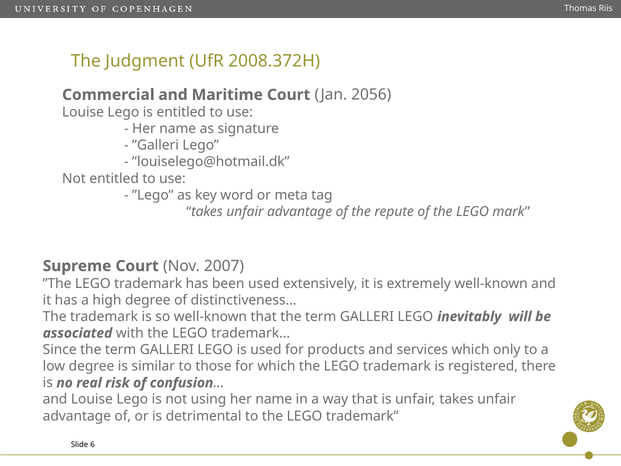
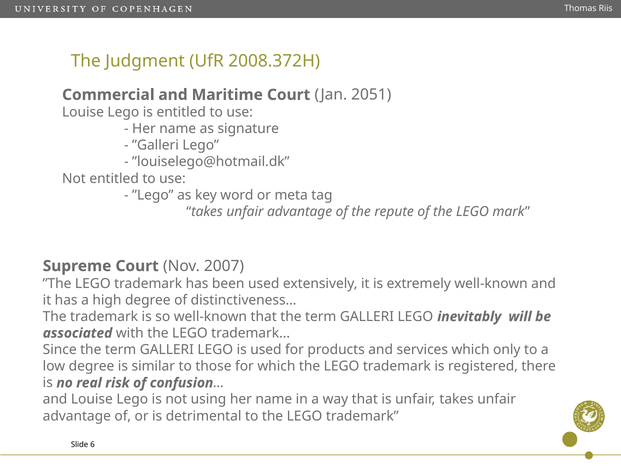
2056: 2056 -> 2051 (371, 95)
